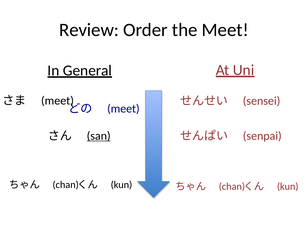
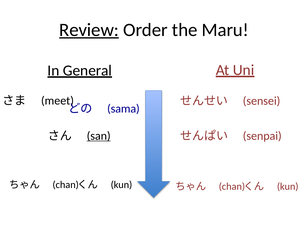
Review underline: none -> present (89, 30)
the Meet: Meet -> Maru (225, 30)
meet: meet -> sama (123, 109)
